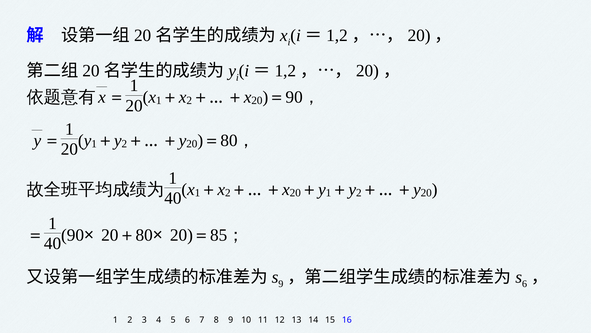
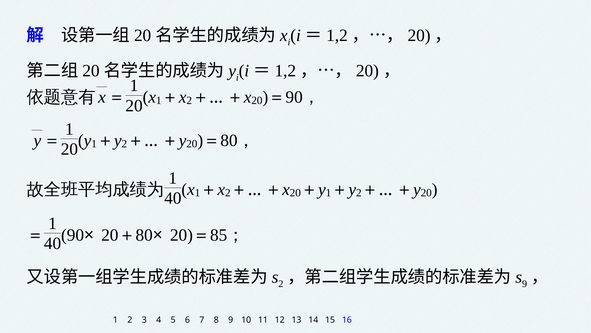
9: 9 -> 2 (281, 283)
6: 6 -> 9 (524, 283)
